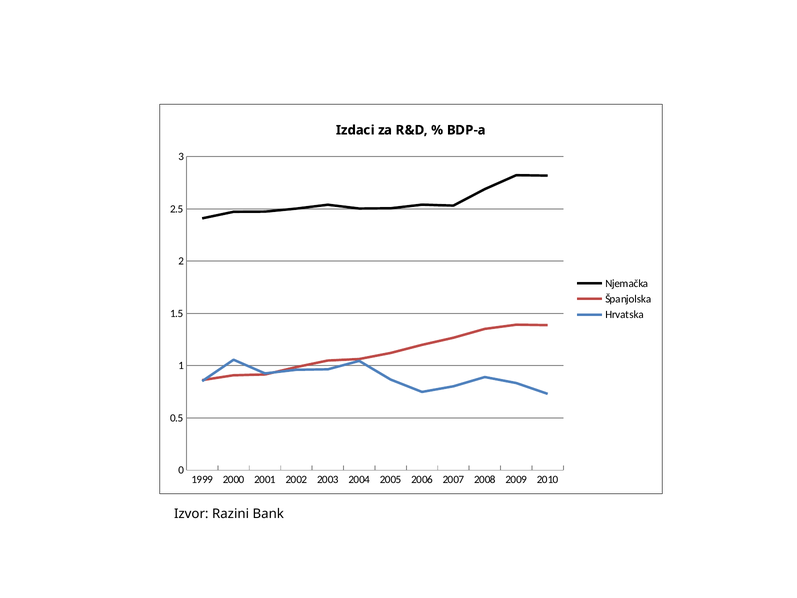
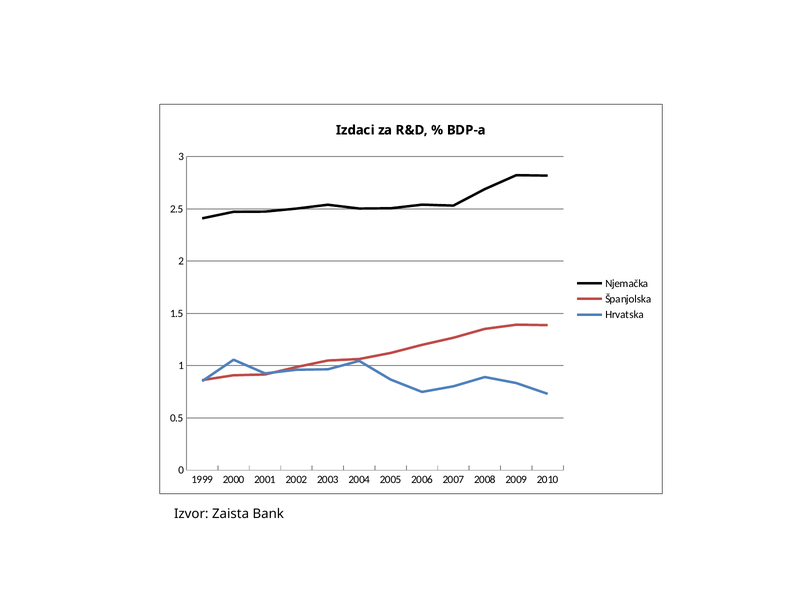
Razini: Razini -> Zaista (231, 514)
